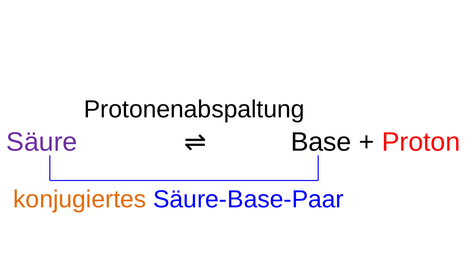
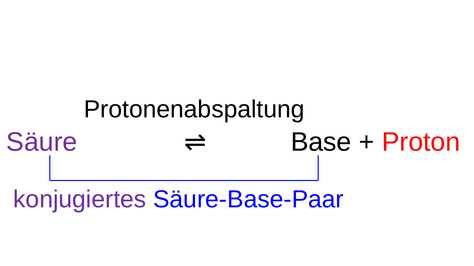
konjugiertes colour: orange -> purple (80, 200)
